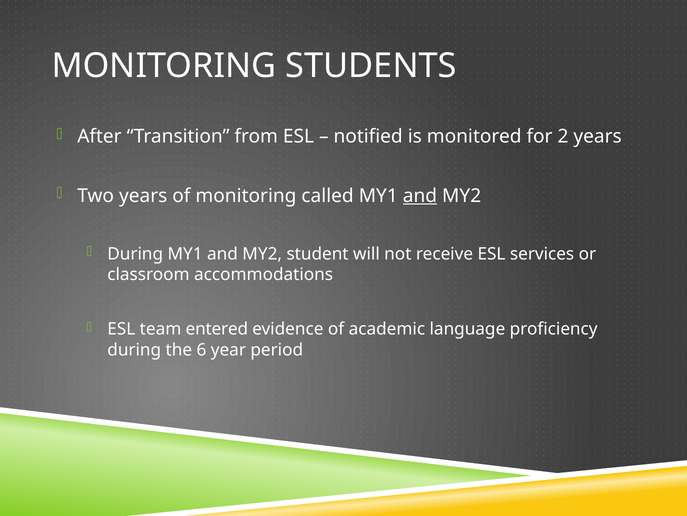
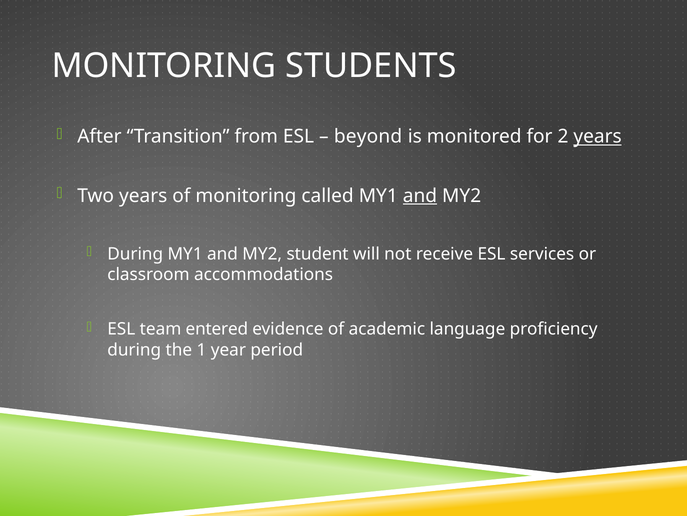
notified: notified -> beyond (368, 136)
years underline: none -> present (598, 136)
6: 6 -> 1 (202, 349)
